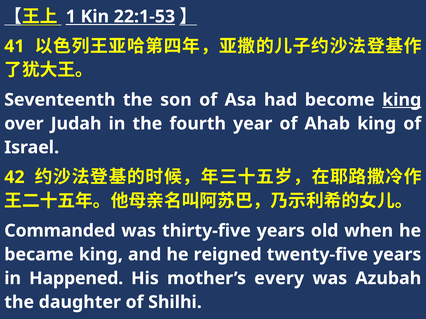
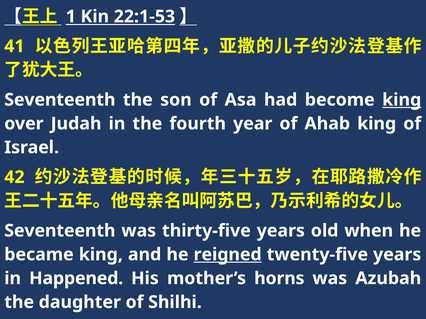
Commanded: Commanded -> Seventeenth (60, 231)
reigned underline: none -> present (228, 255)
every: every -> horns (279, 279)
